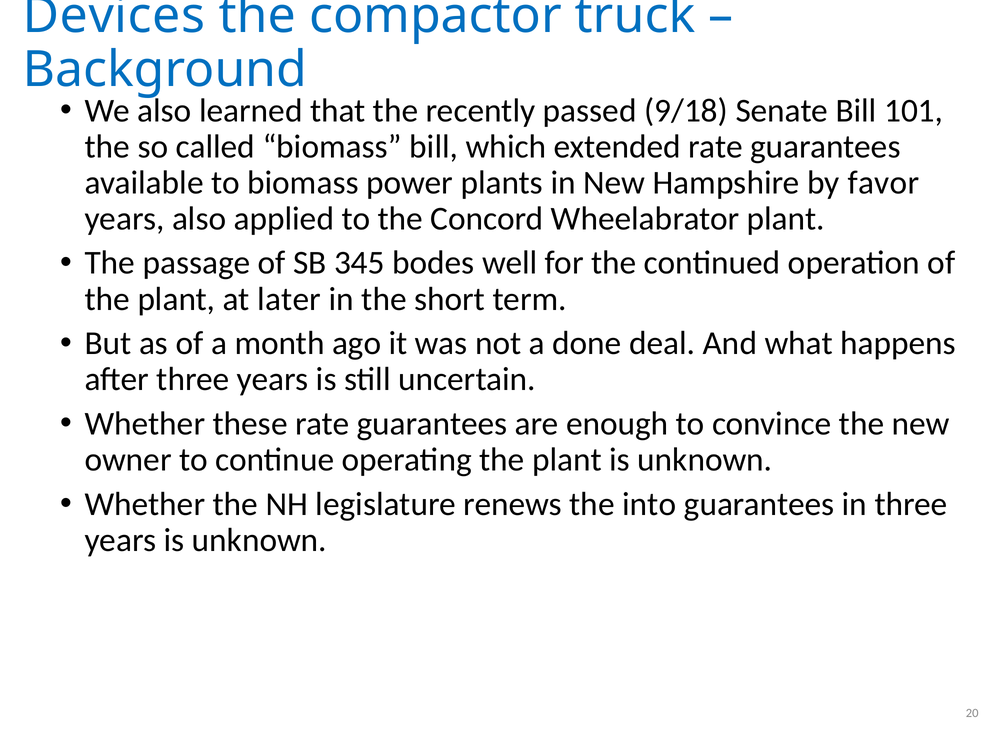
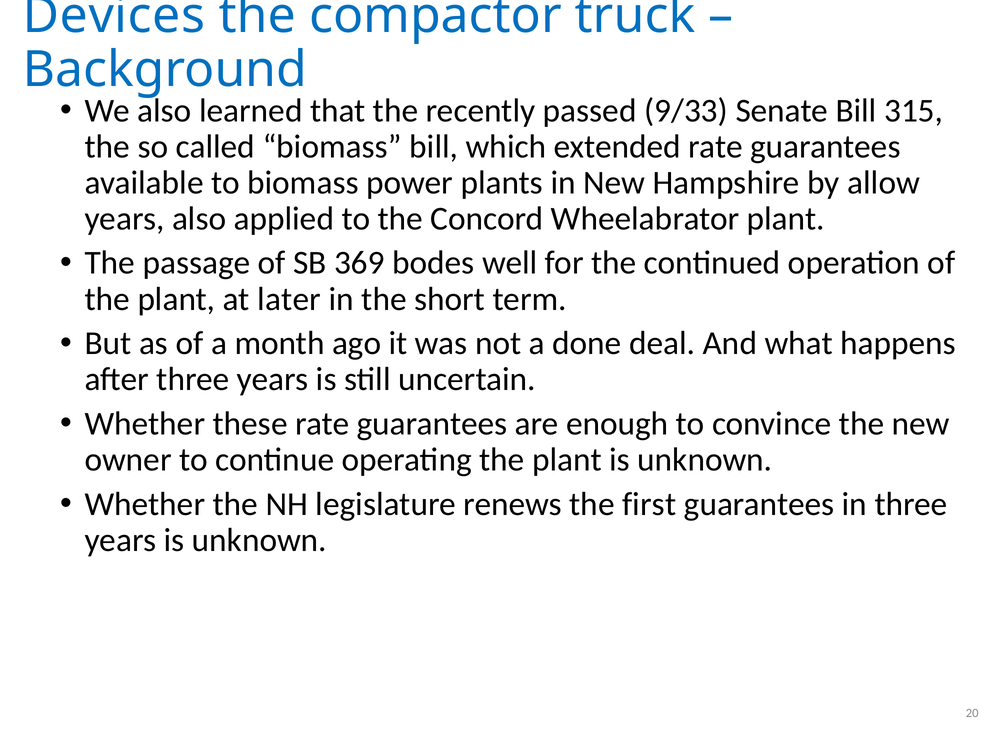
9/18: 9/18 -> 9/33 (686, 110)
101: 101 -> 315 (914, 110)
favor: favor -> allow (884, 182)
345: 345 -> 369 (359, 263)
into: into -> first (649, 504)
